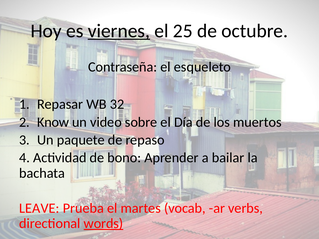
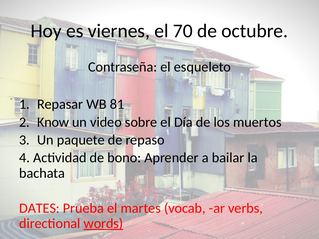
viernes underline: present -> none (119, 31)
25: 25 -> 70 (183, 31)
32: 32 -> 81 (117, 104)
LEAVE: LEAVE -> DATES (39, 208)
